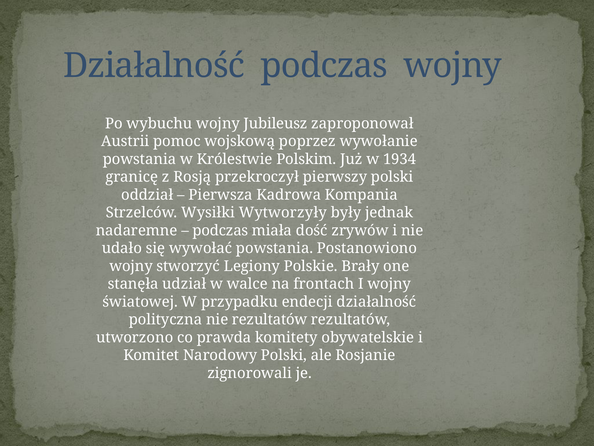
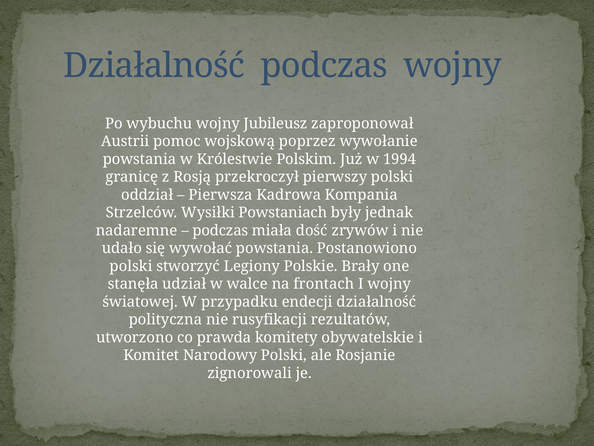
1934: 1934 -> 1994 (400, 159)
Wytworzyły: Wytworzyły -> Powstaniach (283, 212)
wojny: wojny -> polski (131, 266)
nie rezultatów: rezultatów -> rusyfikacji (270, 319)
